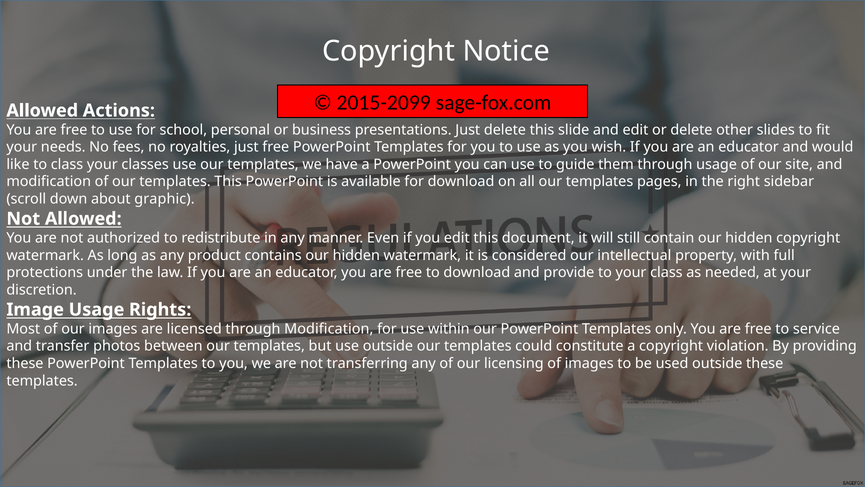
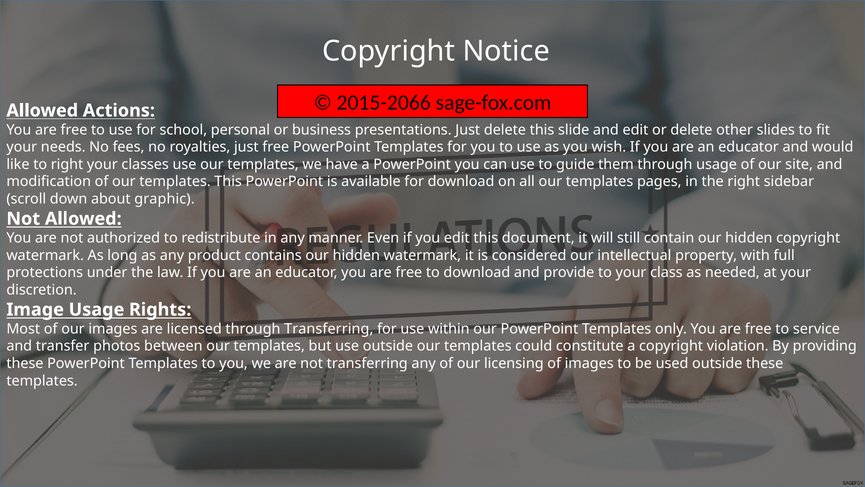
2015-2099: 2015-2099 -> 2015-2066 (384, 103)
to class: class -> right (67, 164)
through Modification: Modification -> Transferring (329, 329)
